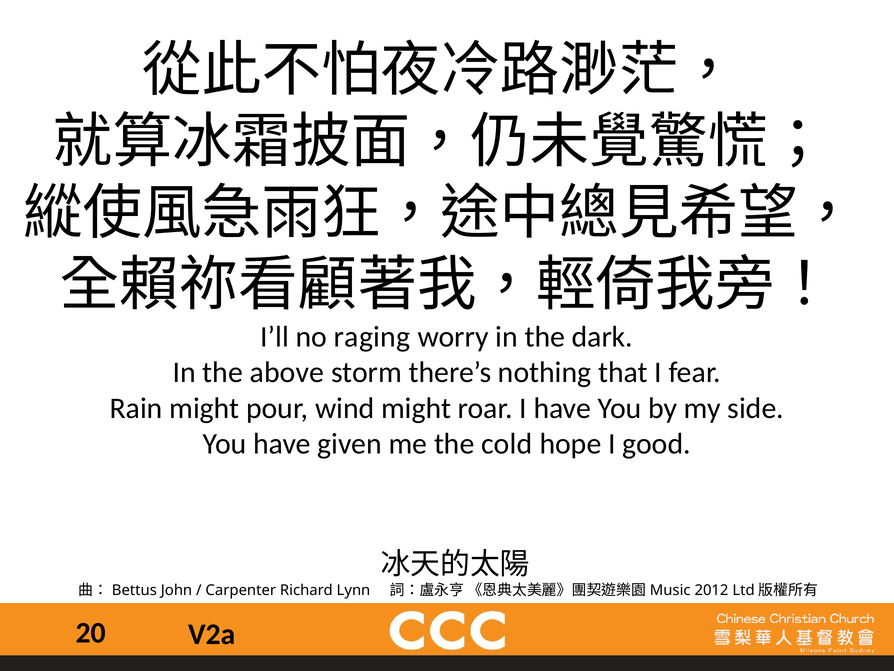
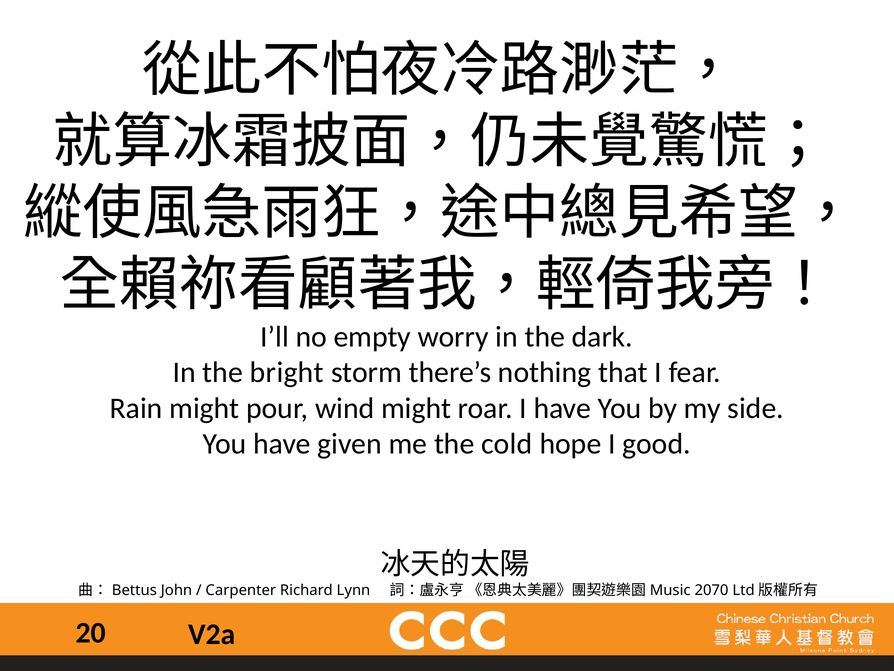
raging: raging -> empty (372, 336)
above: above -> bright (287, 372)
2012: 2012 -> 2070 (712, 590)
